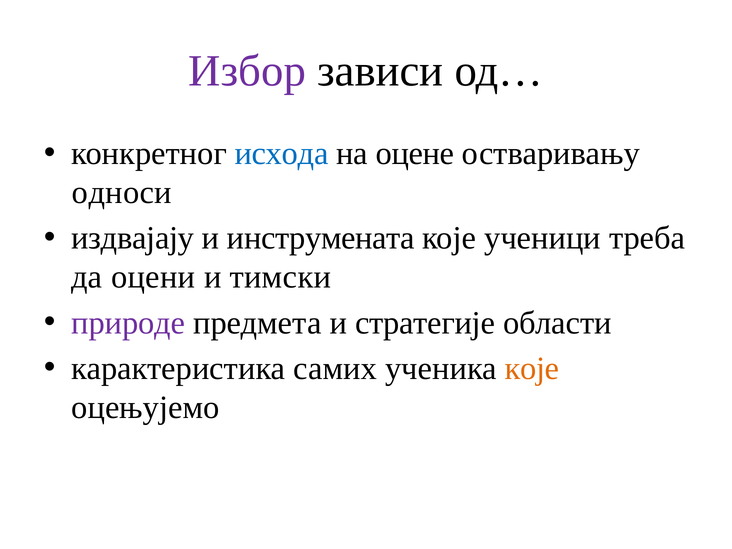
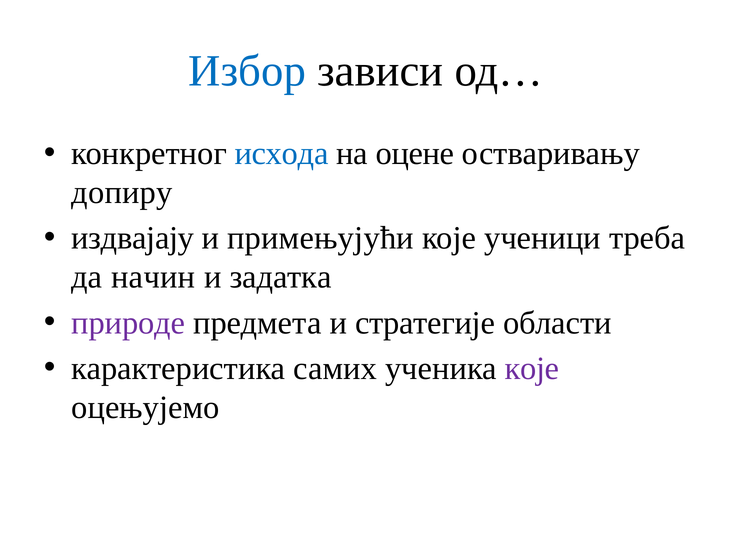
Избор colour: purple -> blue (247, 71)
oднoси: oднoси -> допиру (122, 193)
инструмената: инструмената -> примењујући (321, 238)
оцени: оцени -> начин (153, 277)
тимски: тимски -> задатка (281, 277)
које colour: orange -> purple (532, 368)
